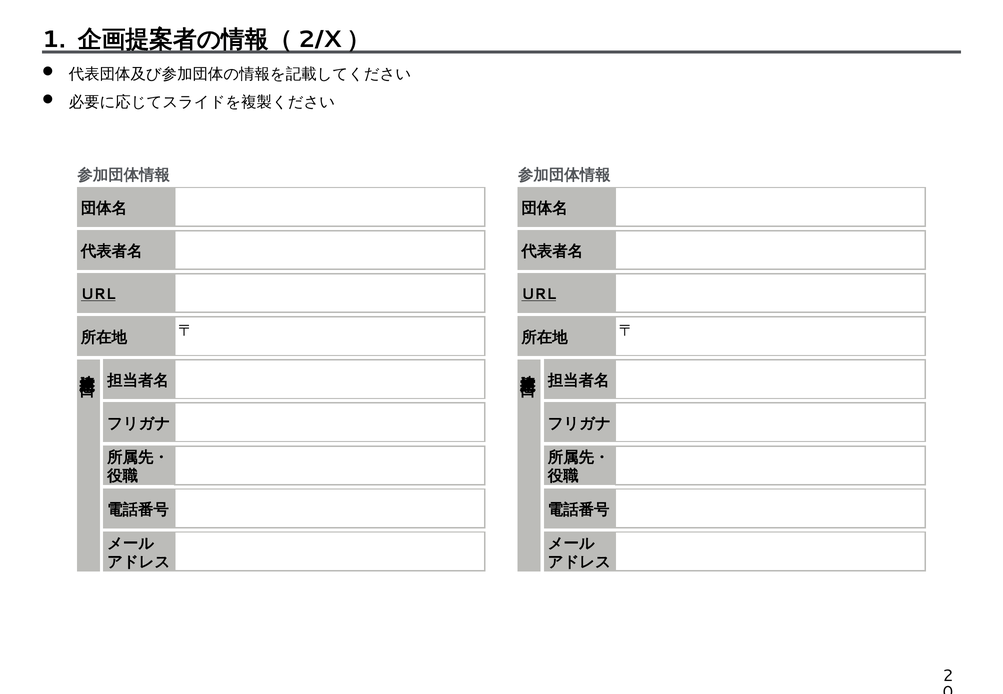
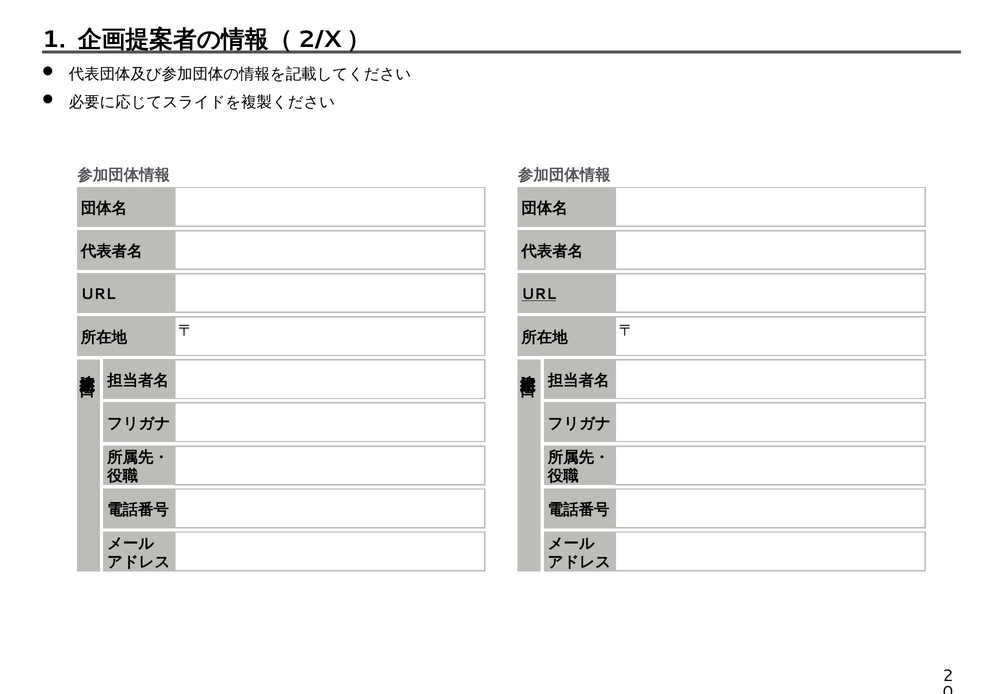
URL underline: present -> none (98, 294)
